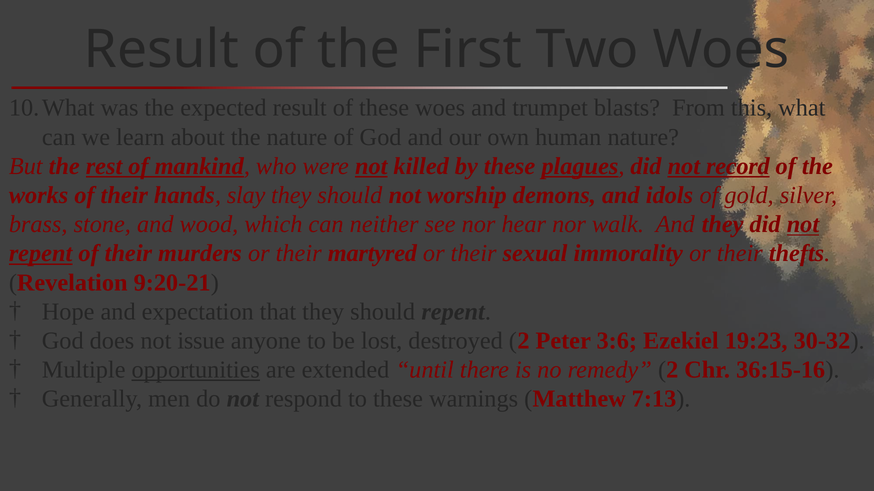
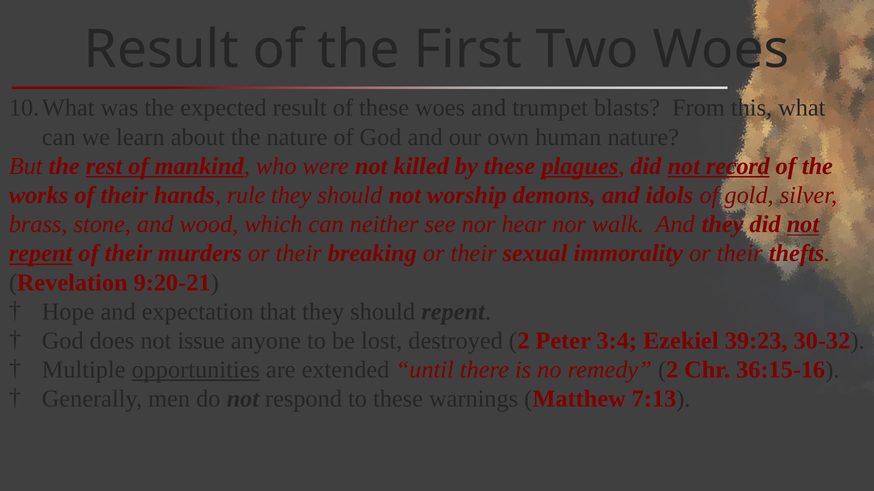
not underline: present -> none (371, 166)
slay: slay -> rule (246, 195)
martyred: martyred -> breaking (372, 254)
3:6: 3:6 -> 3:4 (617, 341)
19:23: 19:23 -> 39:23 (756, 341)
